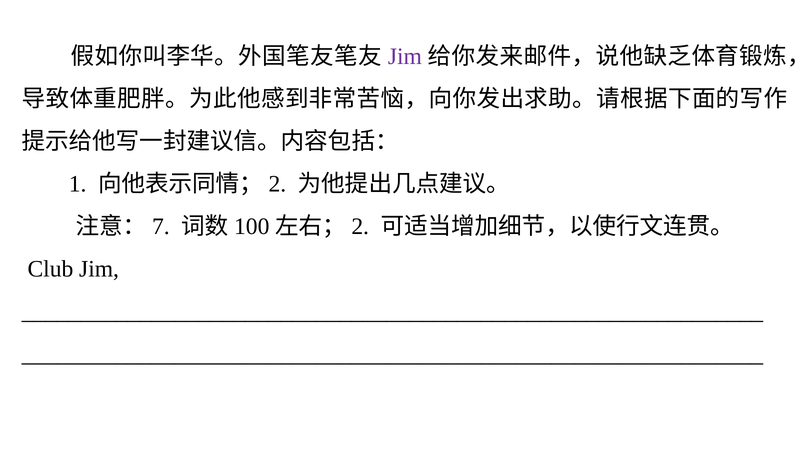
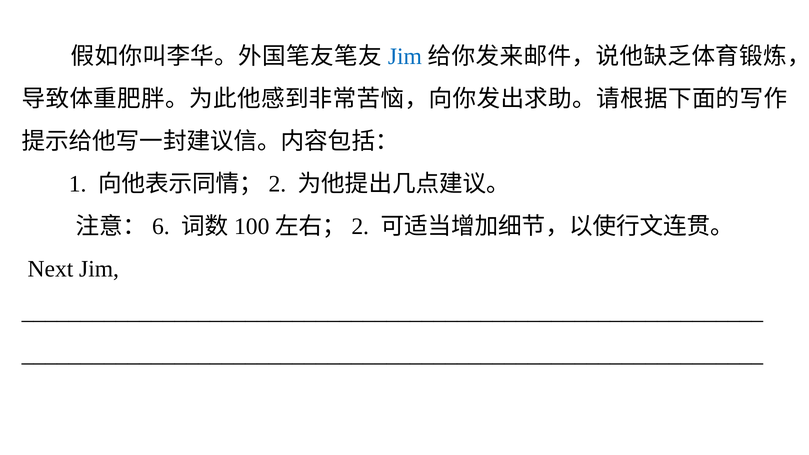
Jim colour: purple -> blue (405, 57)
7: 7 -> 6 (161, 227)
Club: Club -> Next (50, 269)
